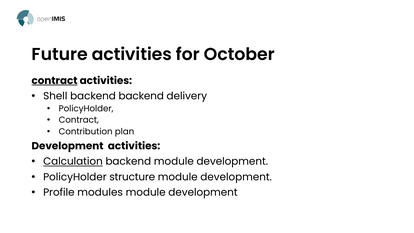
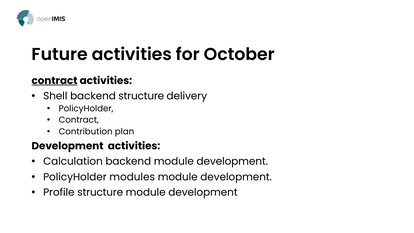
backend backend: backend -> structure (141, 96)
Calculation underline: present -> none (73, 161)
structure: structure -> modules (132, 177)
Profile modules: modules -> structure (100, 192)
